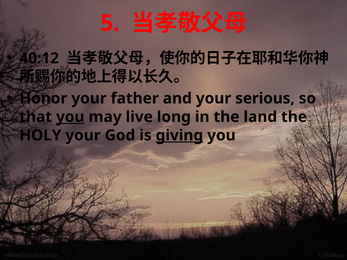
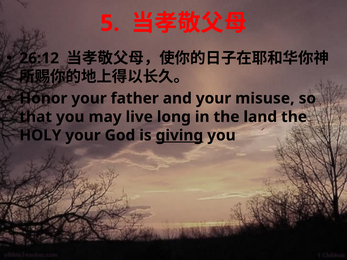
40:12: 40:12 -> 26:12 (39, 58)
serious: serious -> misuse (265, 98)
you underline: present -> none (70, 117)
